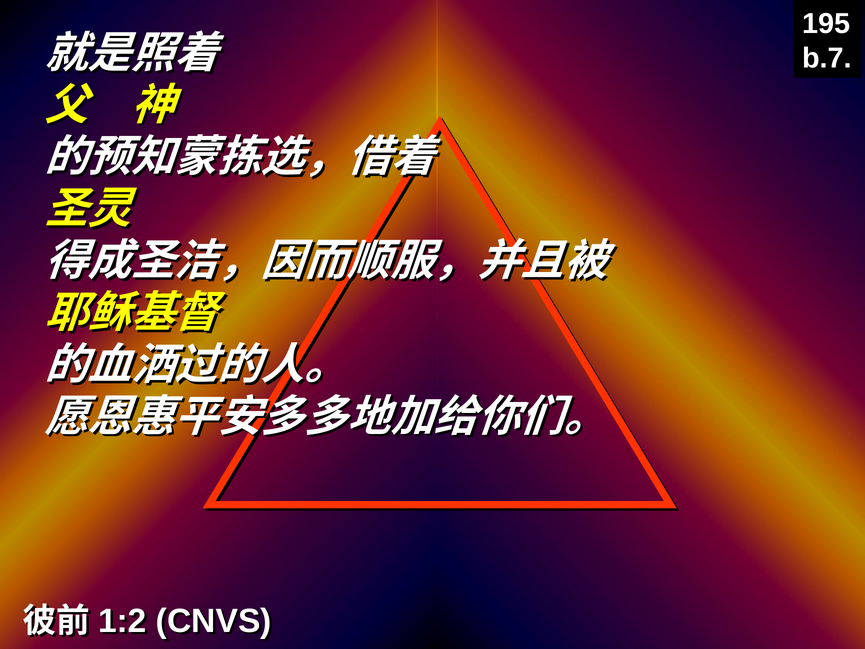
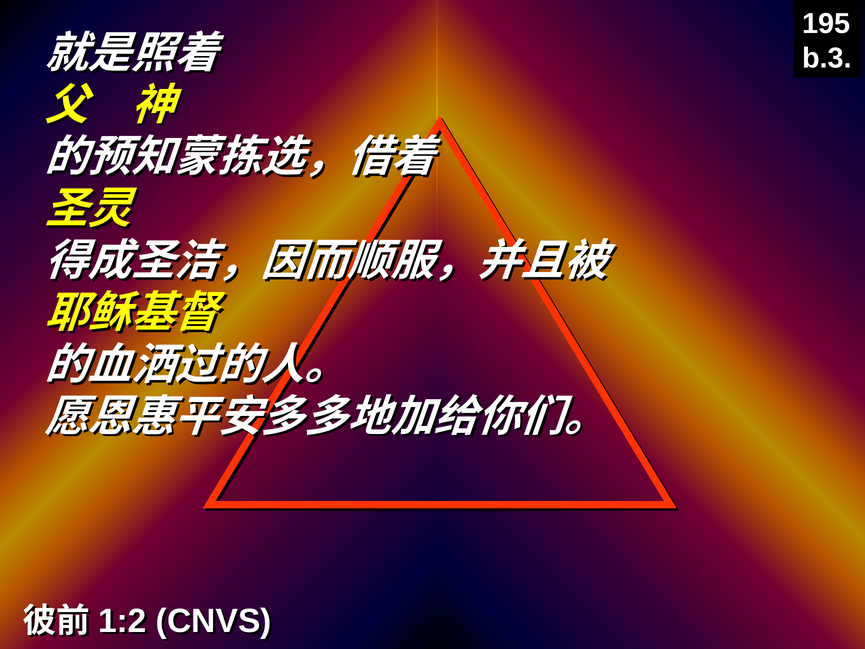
b.7: b.7 -> b.3 (827, 58)
